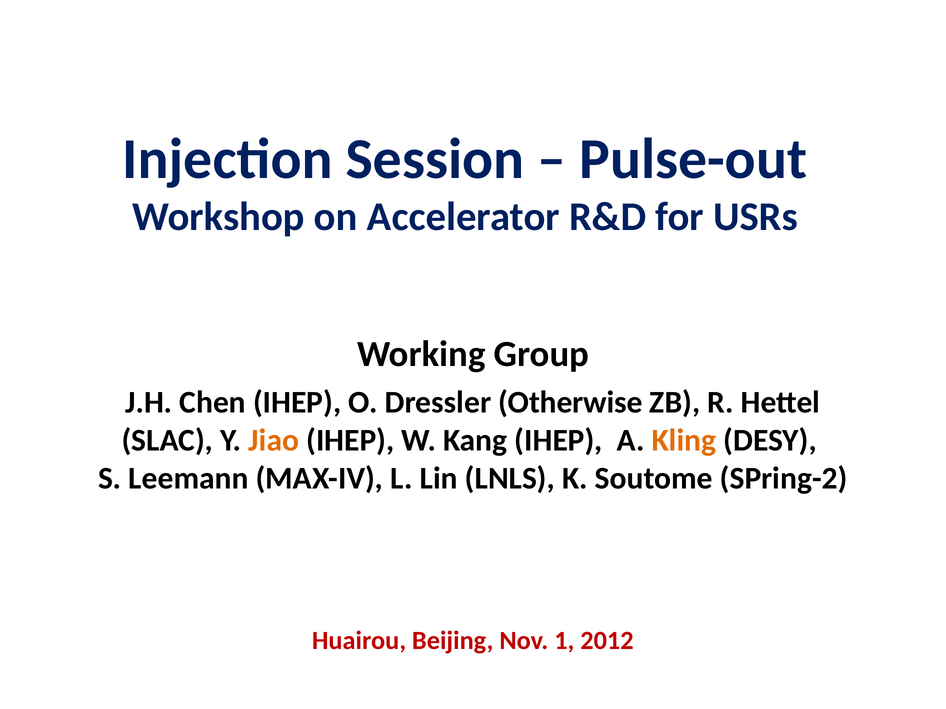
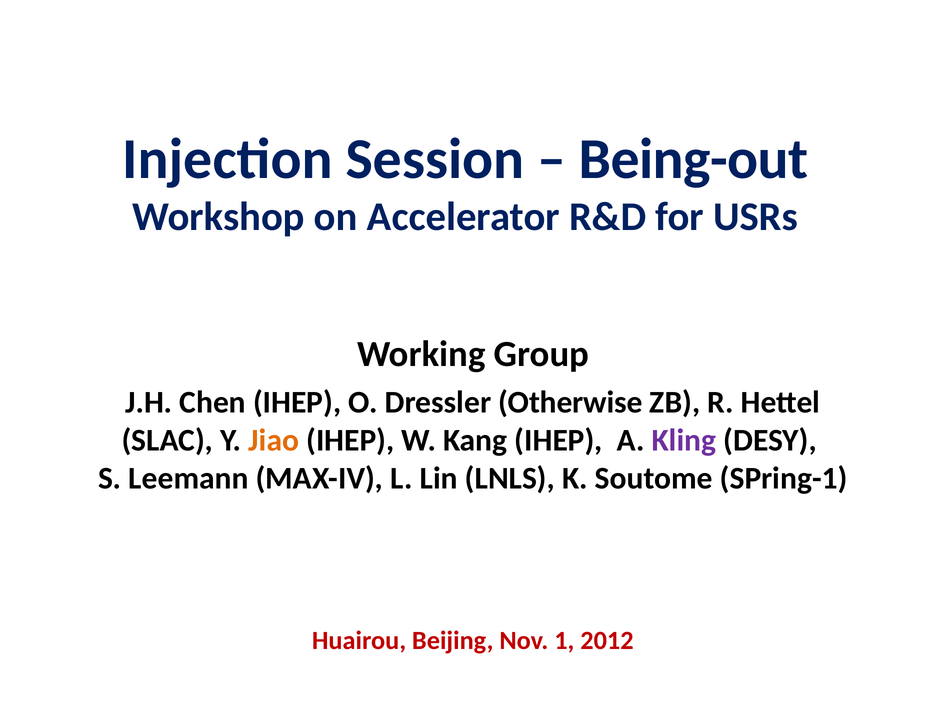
Pulse-out: Pulse-out -> Being-out (693, 159)
Kling colour: orange -> purple (684, 441)
SPring-2: SPring-2 -> SPring-1 (784, 478)
